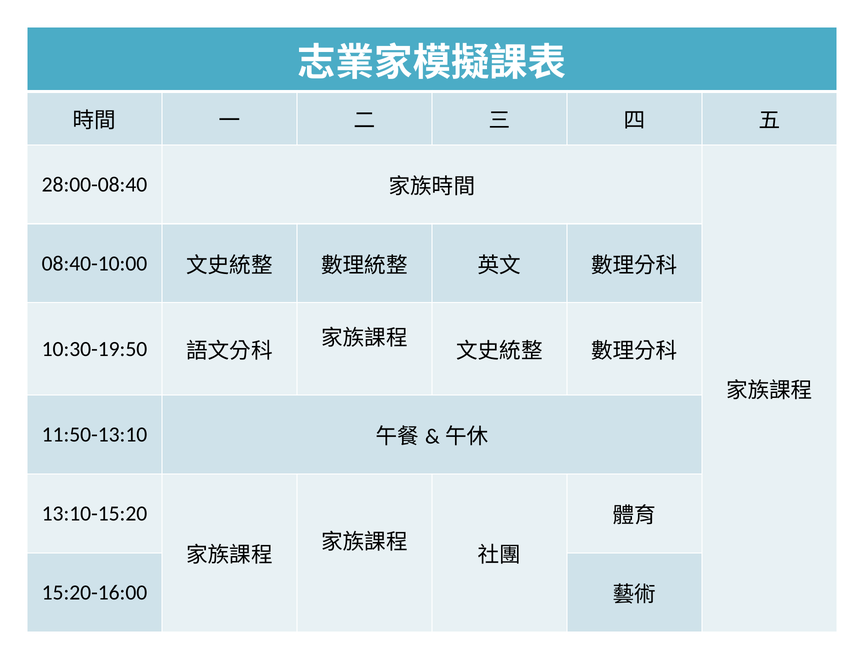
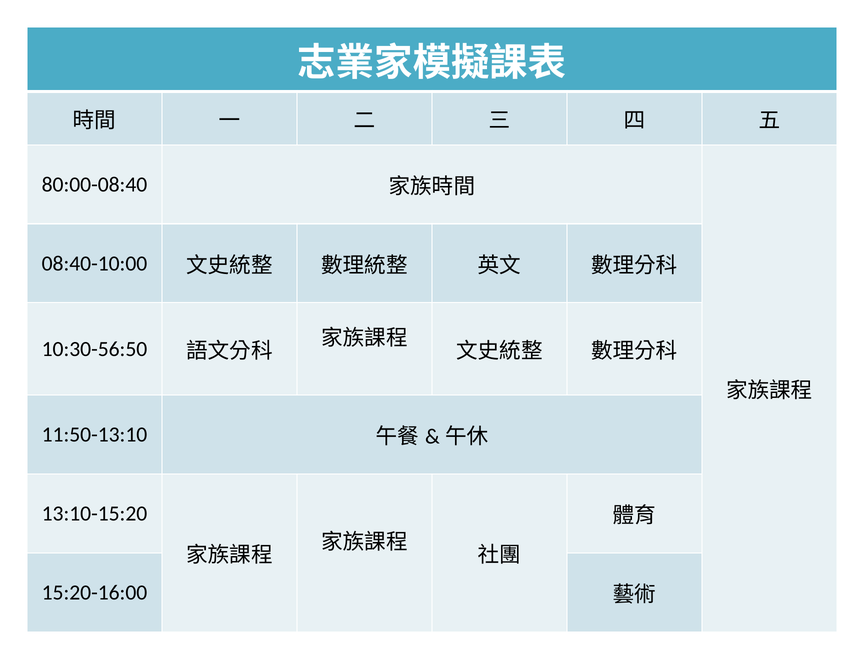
28:00-08:40: 28:00-08:40 -> 80:00-08:40 (94, 185)
10:30-19:50: 10:30-19:50 -> 10:30-56:50 (94, 349)
